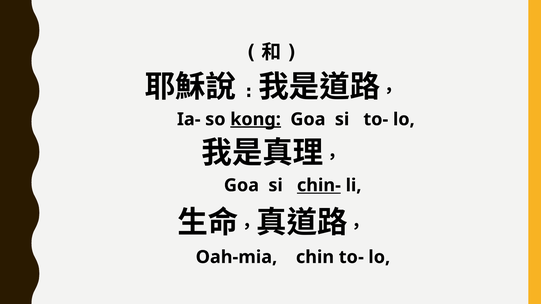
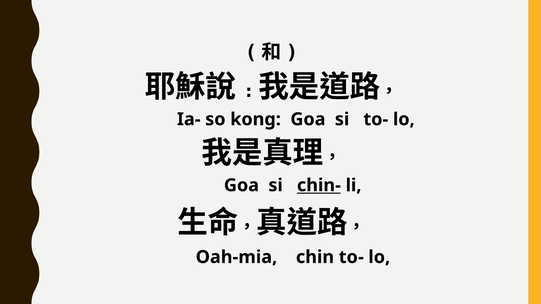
kong underline: present -> none (256, 119)
